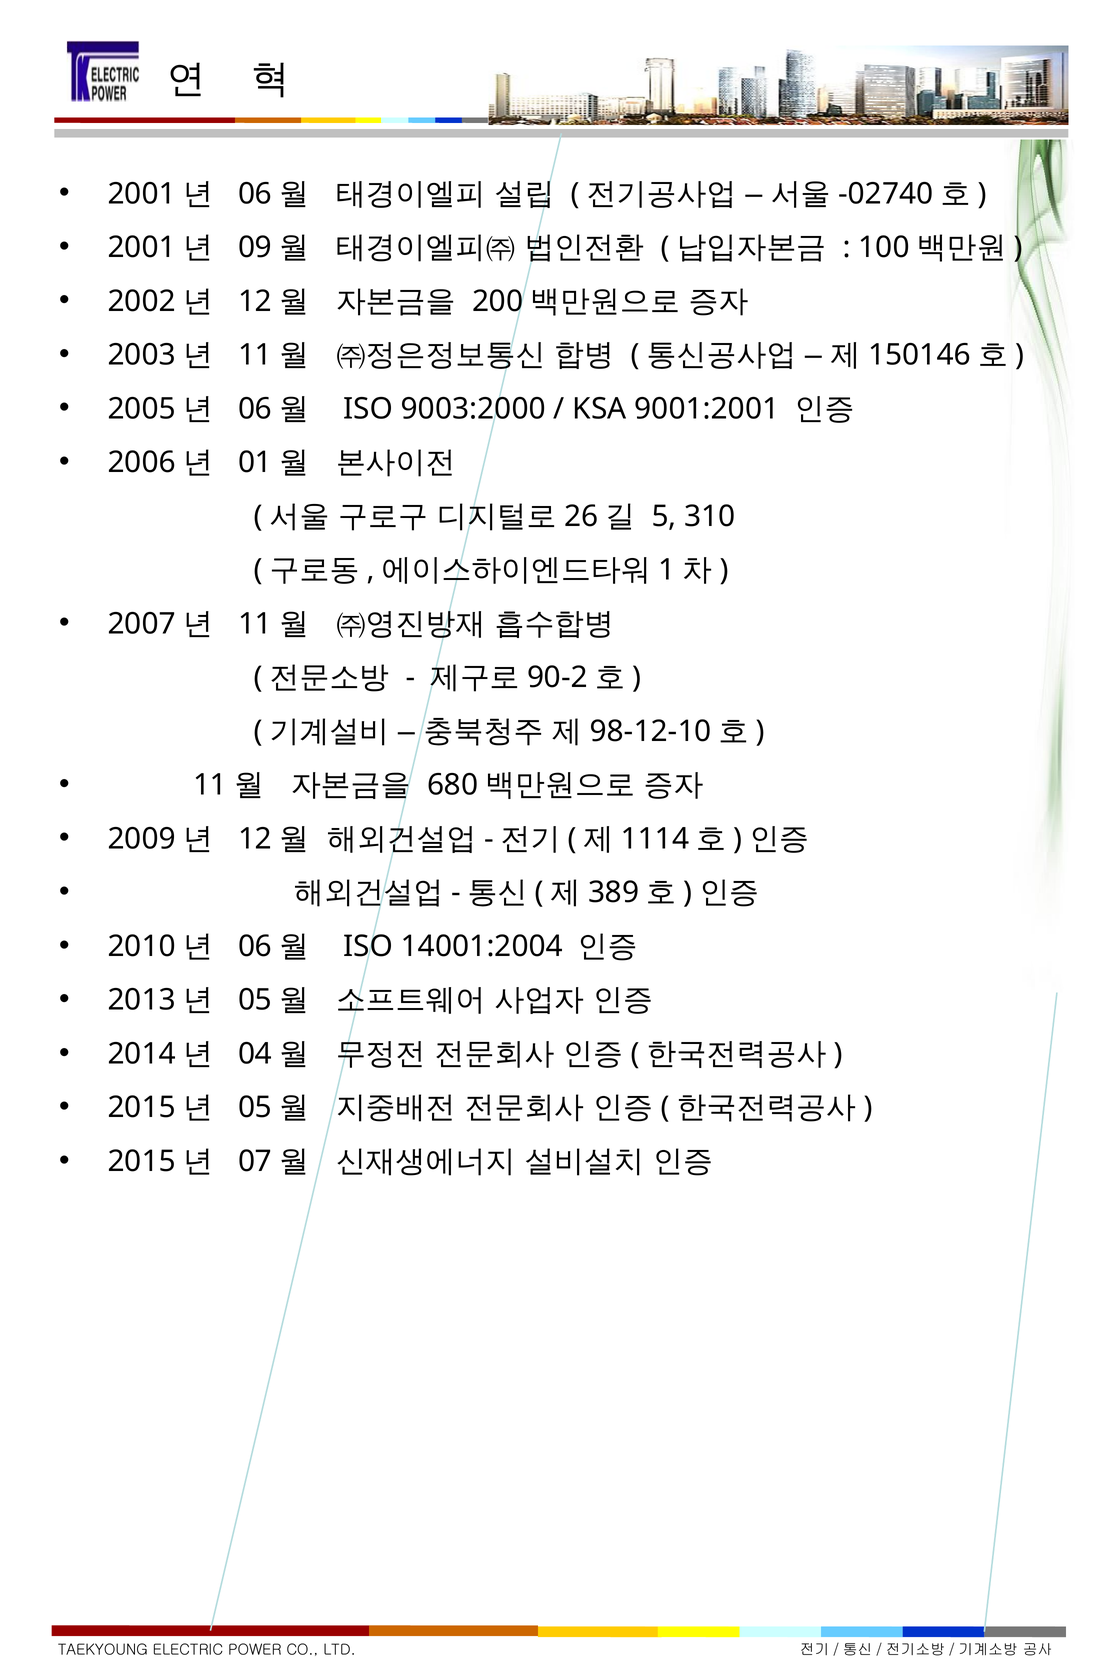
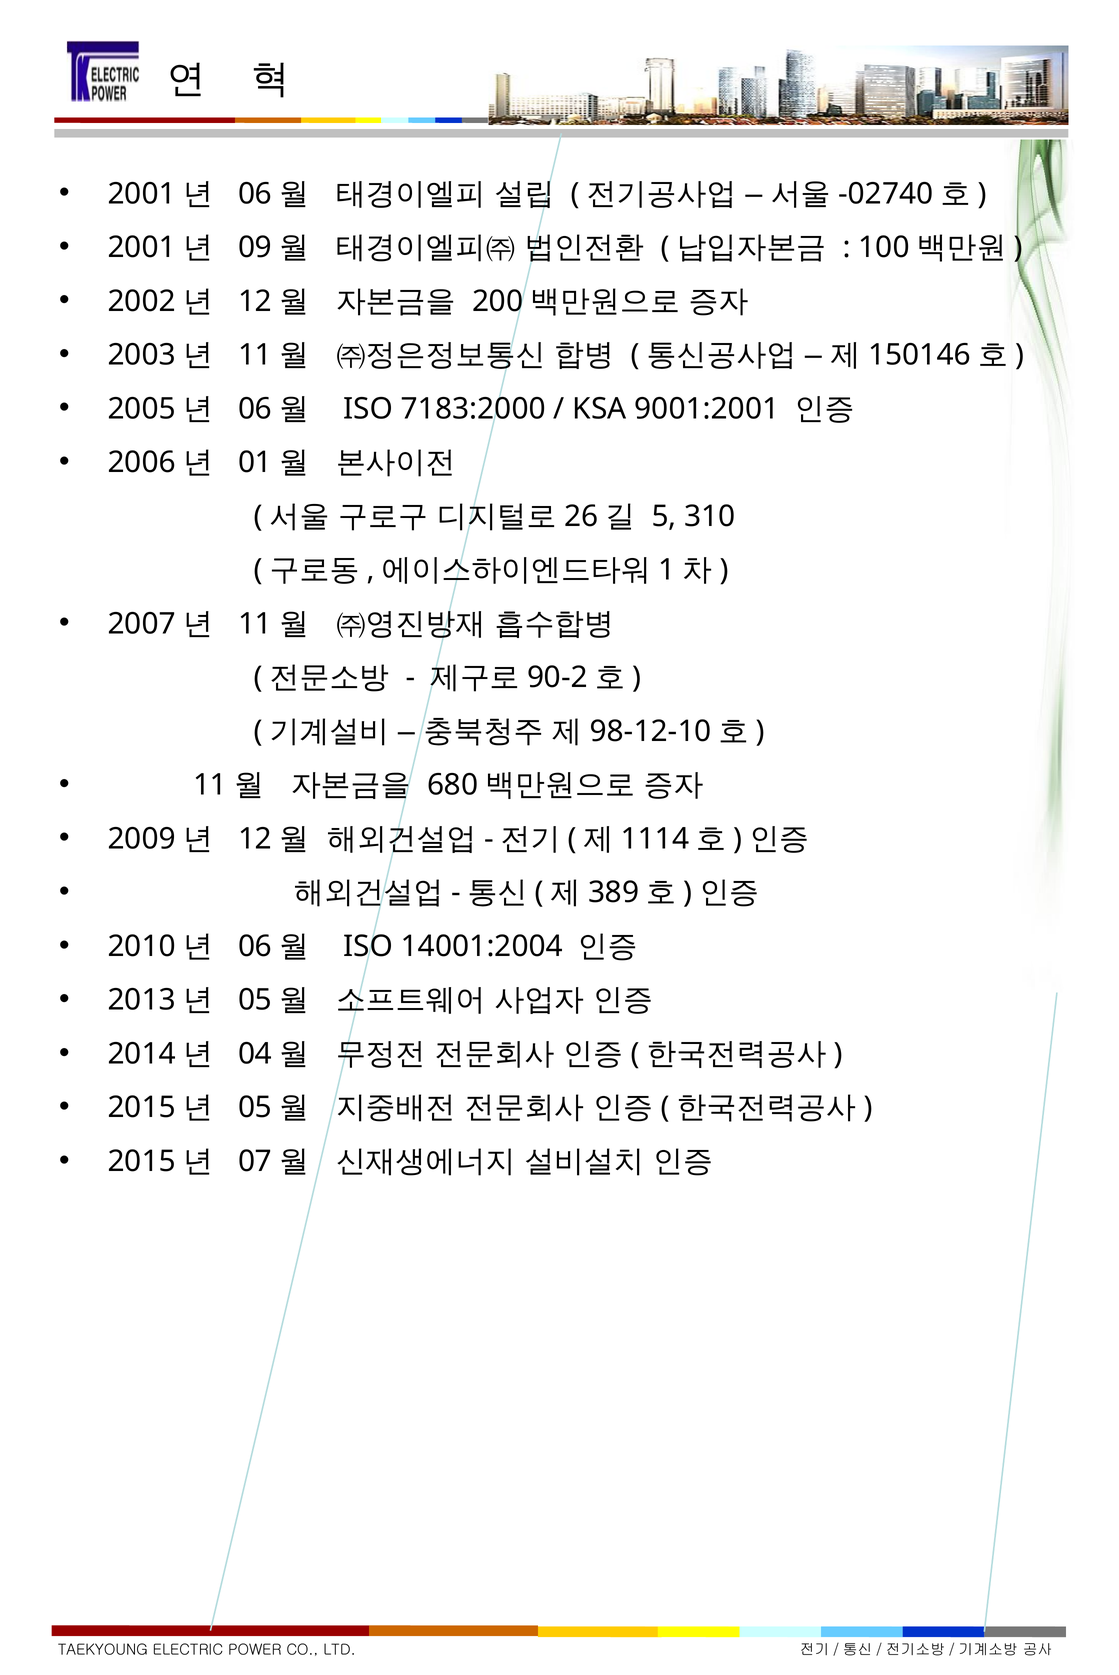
9003:2000: 9003:2000 -> 7183:2000 (473, 409)
